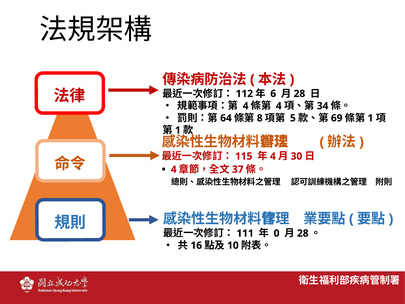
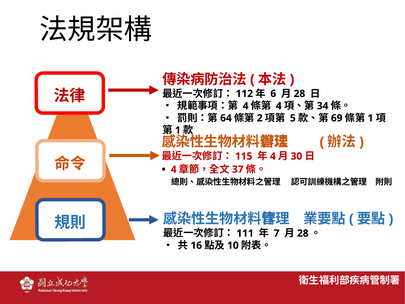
8: 8 -> 2 (260, 118)
0: 0 -> 7 (277, 233)
